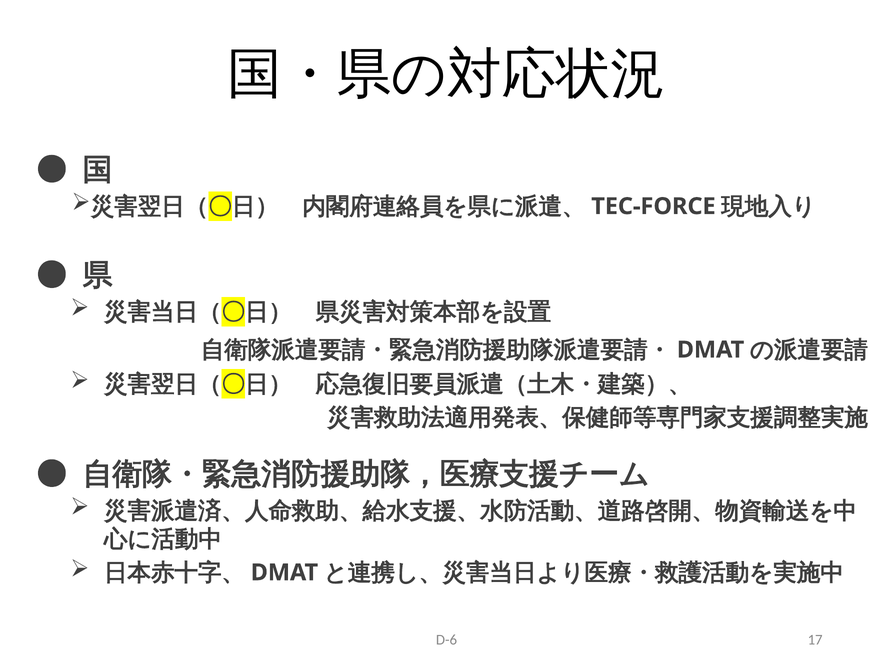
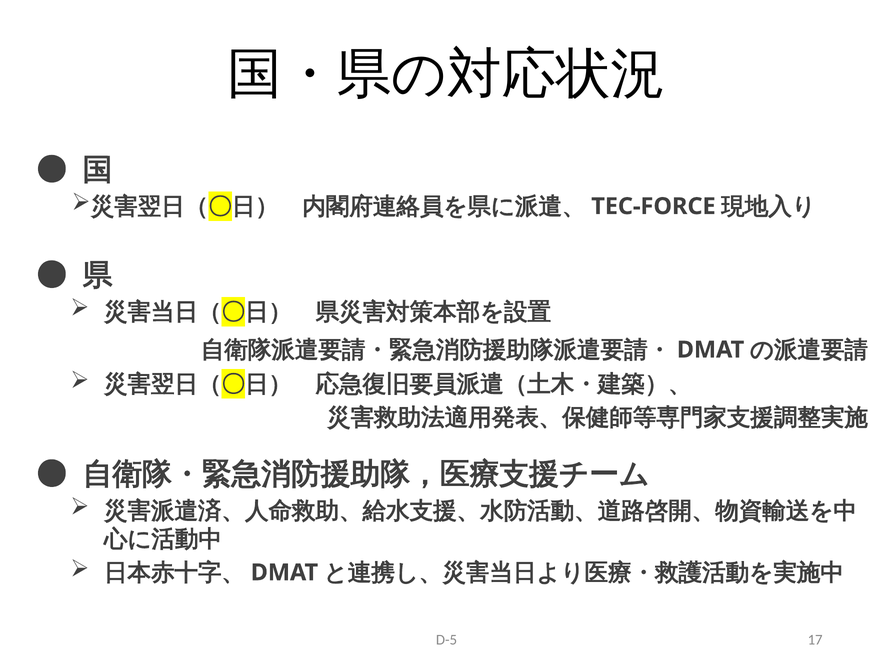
D-6: D-6 -> D-5 (447, 640)
